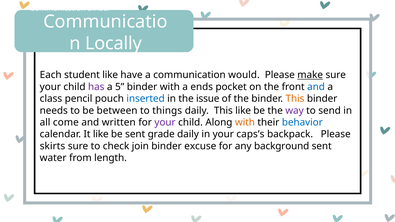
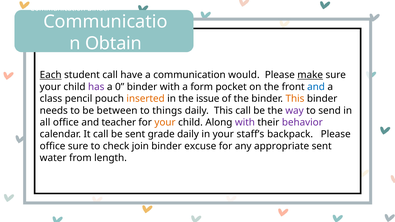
Locally: Locally -> Obtain (113, 43)
Each underline: none -> present (51, 75)
student like: like -> call (110, 75)
5: 5 -> 0 (120, 87)
ends: ends -> form (202, 87)
inserted colour: blue -> orange (146, 99)
This like: like -> call (243, 111)
all come: come -> office (66, 122)
written: written -> teacher (119, 122)
your colour: purple -> orange (165, 122)
with colour: orange -> purple (245, 122)
behavior colour: blue -> purple (302, 122)
It like: like -> call (101, 134)
caps’s: caps’s -> staff’s (250, 134)
skirts: skirts -> office (53, 146)
background: background -> appropriate (282, 146)
